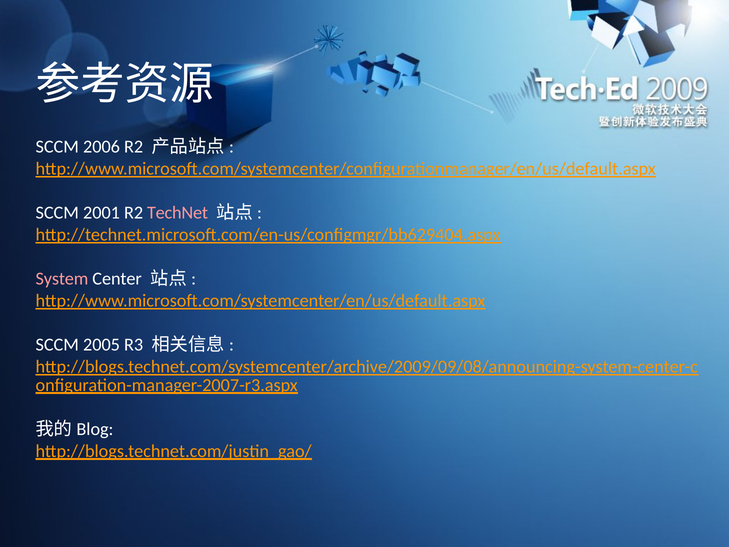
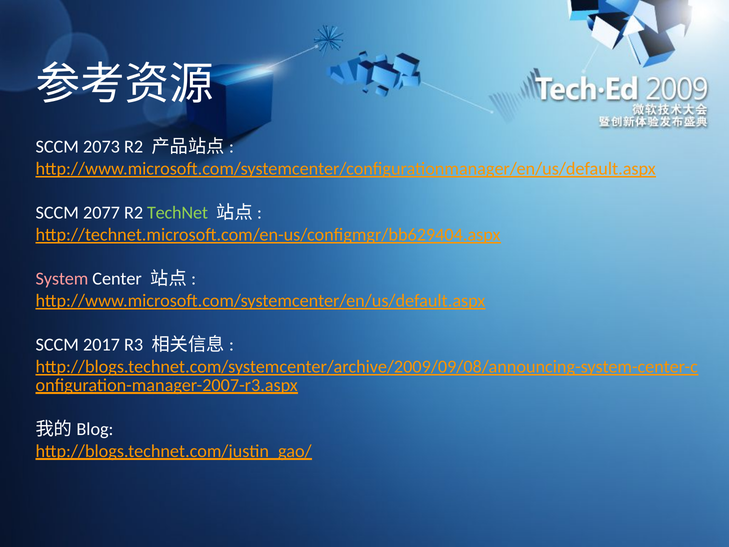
2006: 2006 -> 2073 (102, 147)
2001: 2001 -> 2077 (102, 213)
TechNet colour: pink -> light green (178, 213)
2005: 2005 -> 2017 (102, 345)
